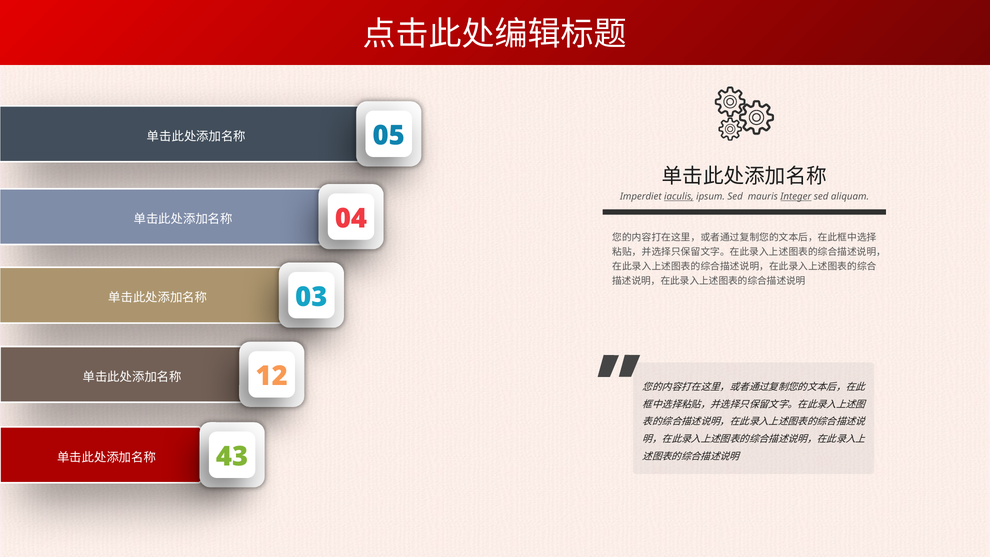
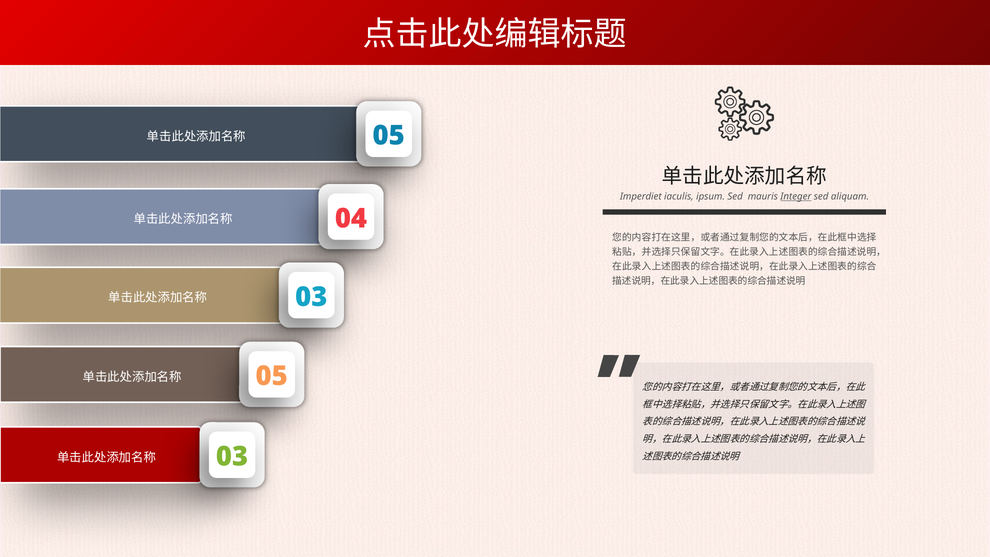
iaculis underline: present -> none (679, 197)
12: 12 -> 05 (272, 376)
43: 43 -> 03 (232, 457)
